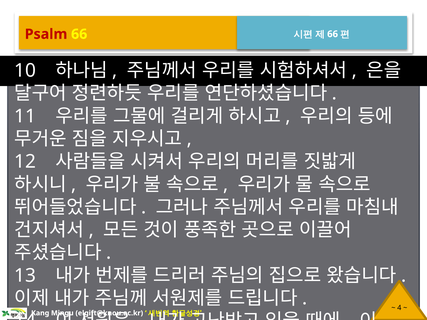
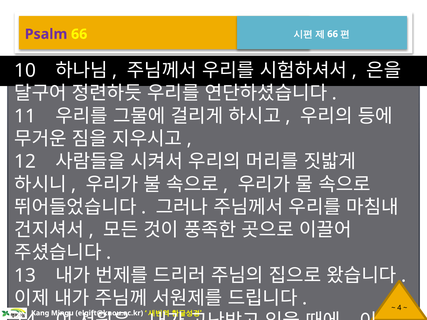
Psalm colour: red -> purple (46, 34)
